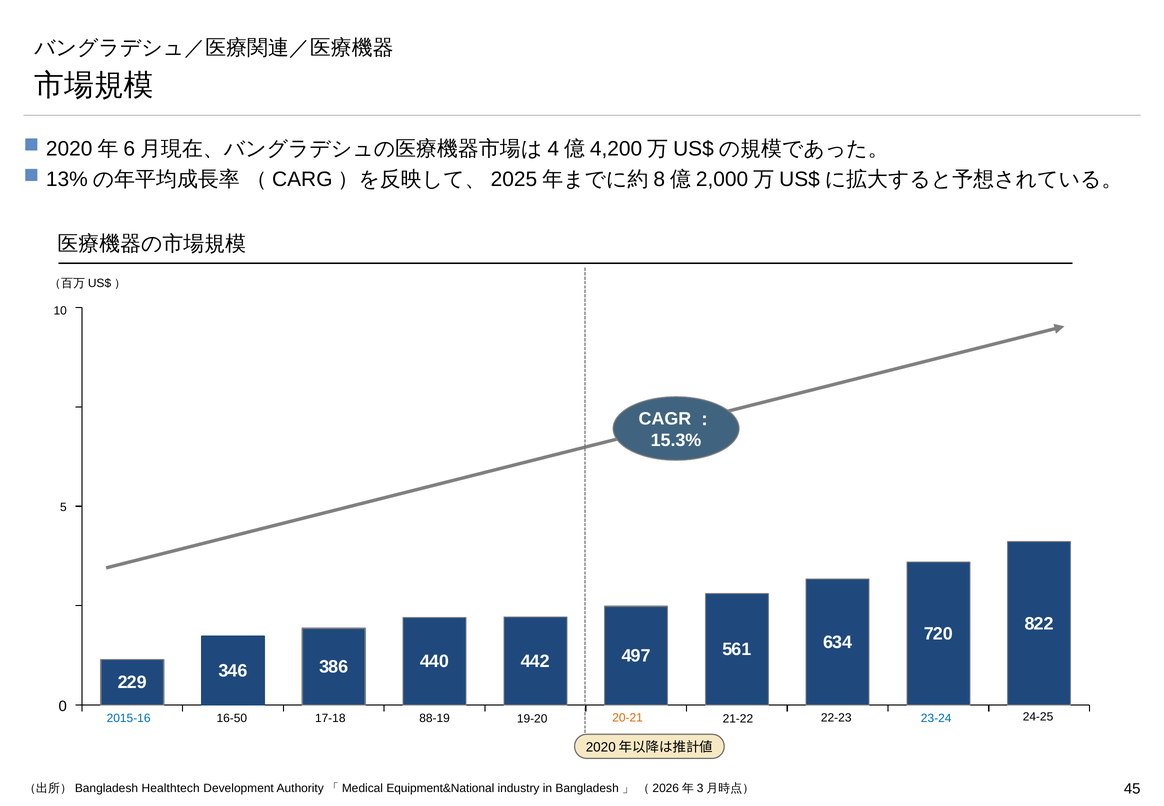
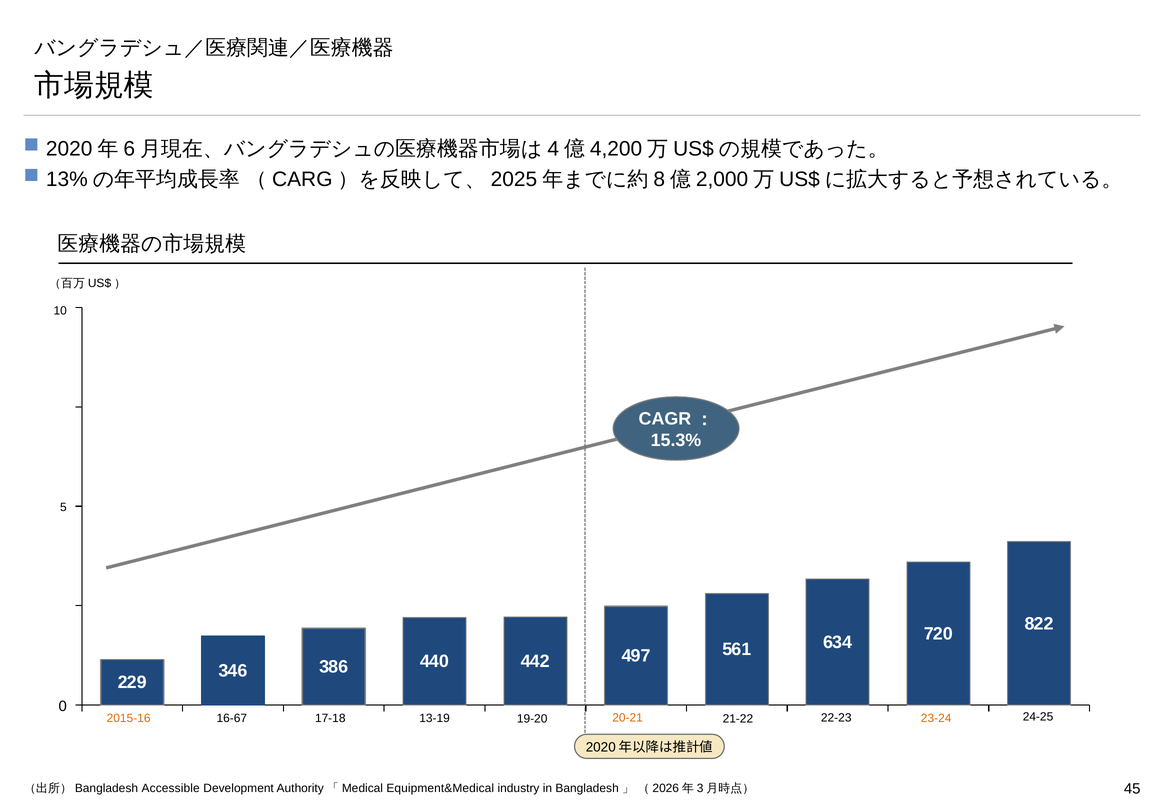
2015-16 colour: blue -> orange (129, 718)
16-50: 16-50 -> 16-67 (232, 718)
88-19: 88-19 -> 13-19 (435, 718)
23-24 colour: blue -> orange (936, 718)
Healthtech: Healthtech -> Accessible (171, 788)
Equipment&National: Equipment&National -> Equipment&Medical (440, 788)
